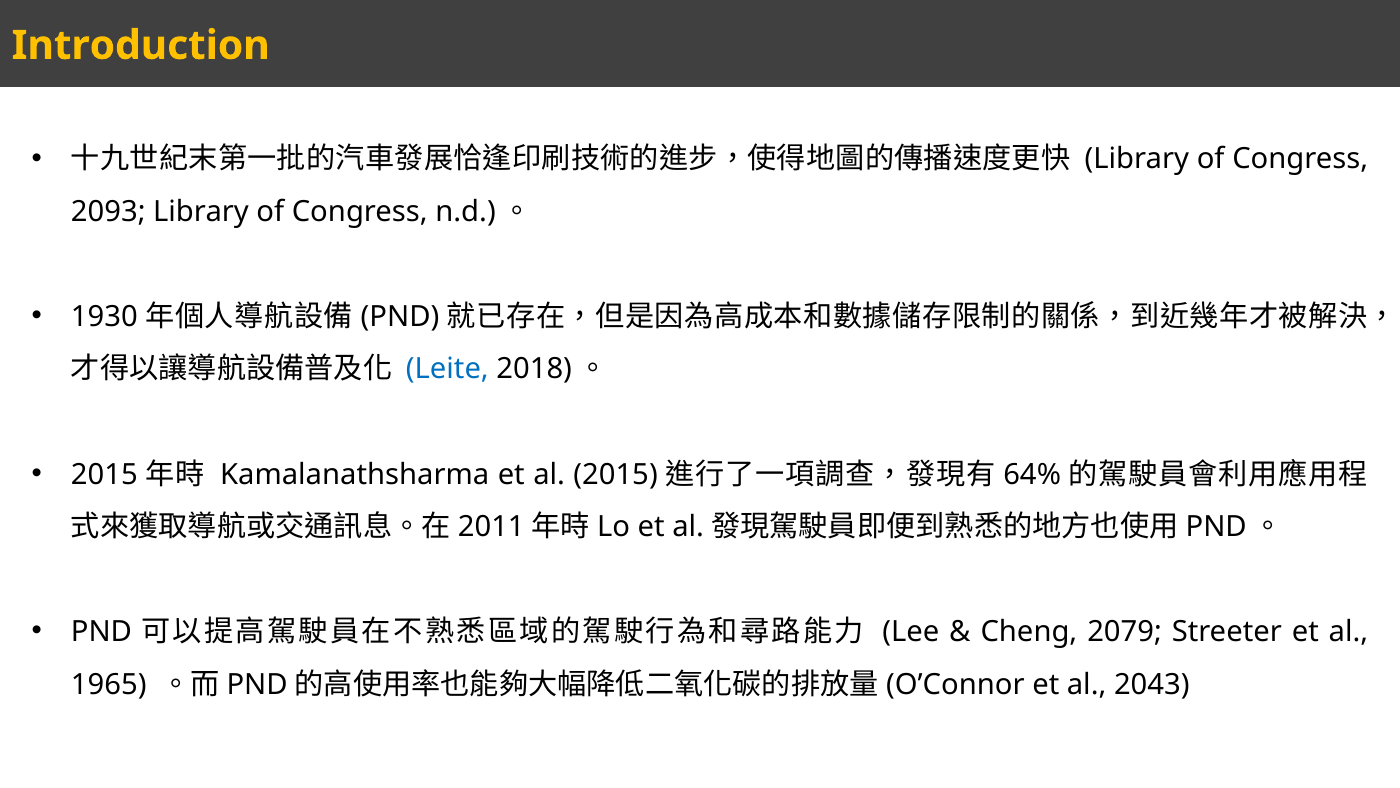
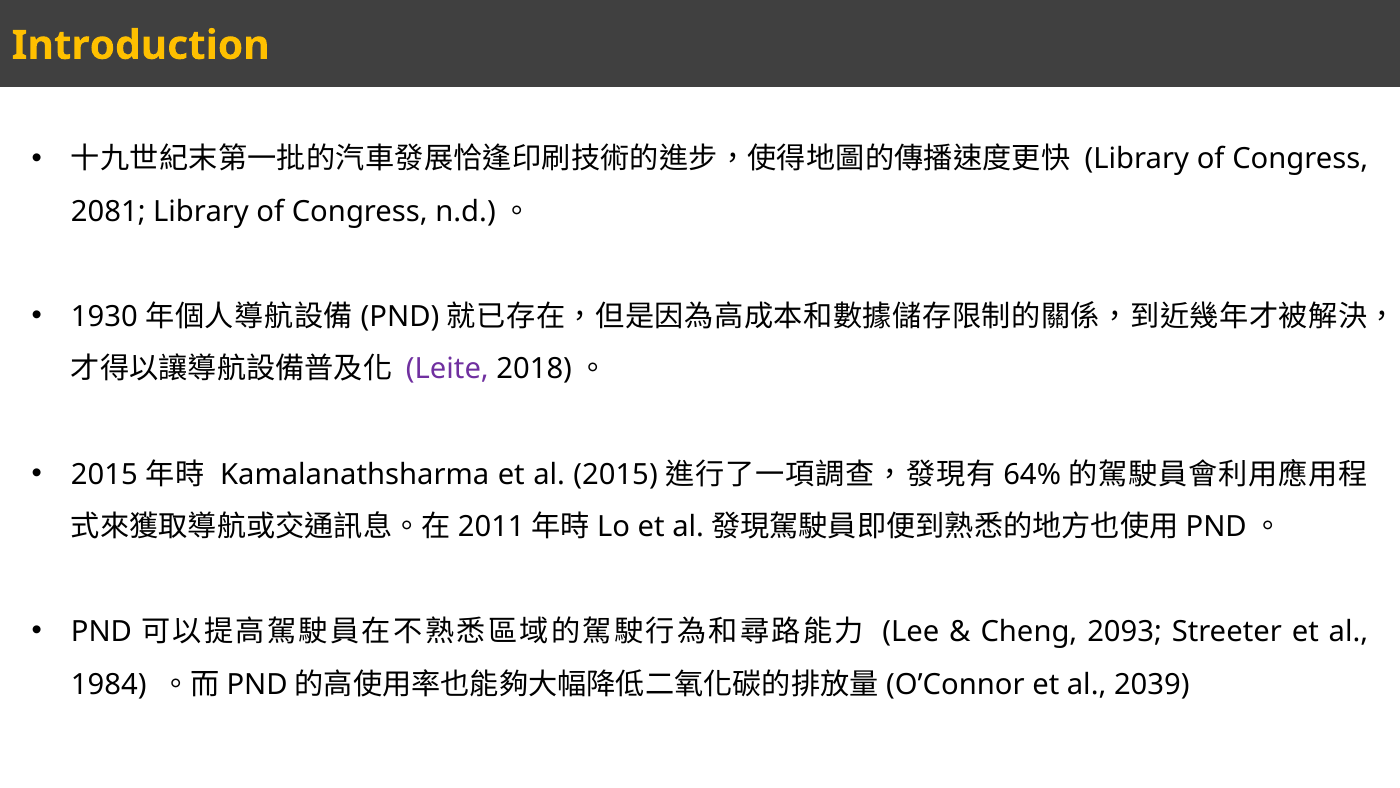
2093: 2093 -> 2081 (108, 212)
Leite colour: blue -> purple (447, 369)
2079: 2079 -> 2093 (1125, 632)
1965: 1965 -> 1984 (109, 684)
2043: 2043 -> 2039 (1152, 684)
